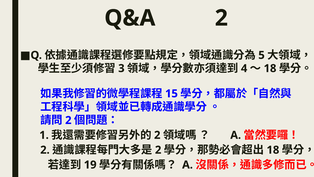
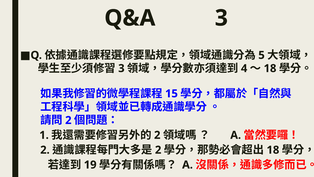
Q&A 2: 2 -> 3 (221, 18)
